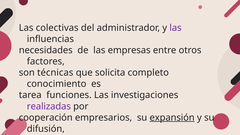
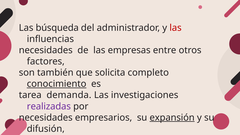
colectivas: colectivas -> búsqueda (57, 28)
las colour: purple -> red (176, 28)
técnicas: técnicas -> también (55, 73)
conocimiento underline: none -> present (57, 84)
funciones: funciones -> demanda (69, 95)
cooperación: cooperación -> necesidades (46, 118)
